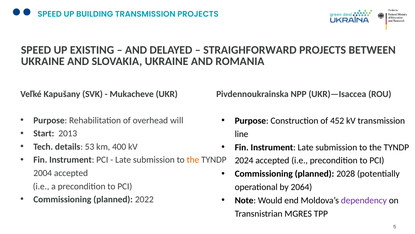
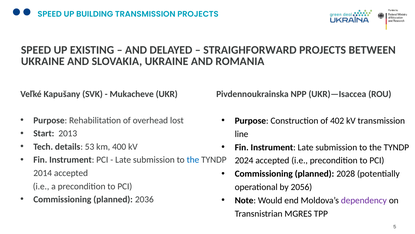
will: will -> lost (177, 120)
452: 452 -> 402 (337, 120)
the colour: orange -> blue (193, 160)
2004: 2004 -> 2014 (43, 173)
2064: 2064 -> 2056 (301, 187)
2022: 2022 -> 2036 (144, 199)
